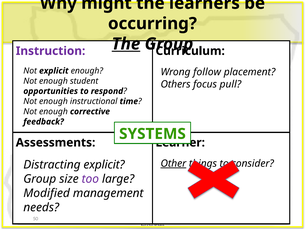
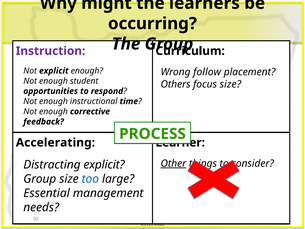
The underline: present -> none (126, 44)
focus pull: pull -> size (230, 84)
SYSTEMS: SYSTEMS -> PROCESS (152, 134)
Assessments: Assessments -> Accelerating (55, 142)
too colour: purple -> blue (90, 179)
Modified: Modified -> Essential (47, 193)
